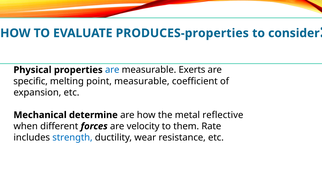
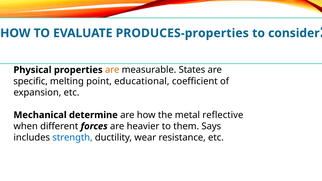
are colour: blue -> orange (112, 70)
Exerts: Exerts -> States (192, 70)
point measurable: measurable -> educational (142, 81)
velocity: velocity -> heavier (143, 126)
Rate: Rate -> Says (211, 126)
